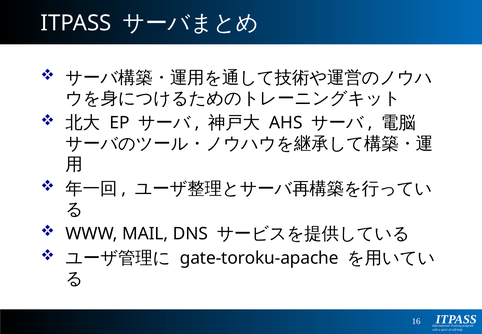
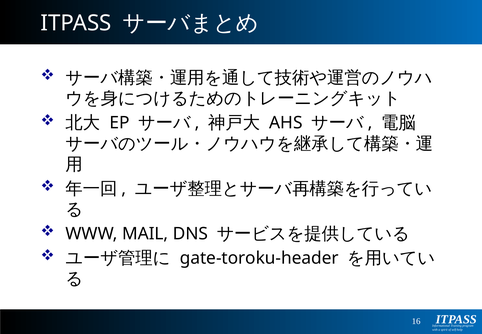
gate-toroku-apache: gate-toroku-apache -> gate-toroku-header (259, 258)
